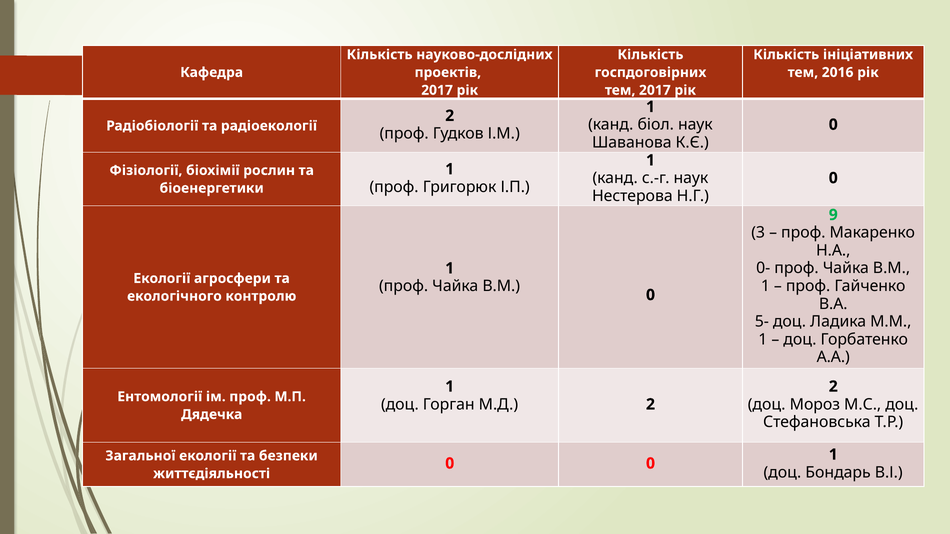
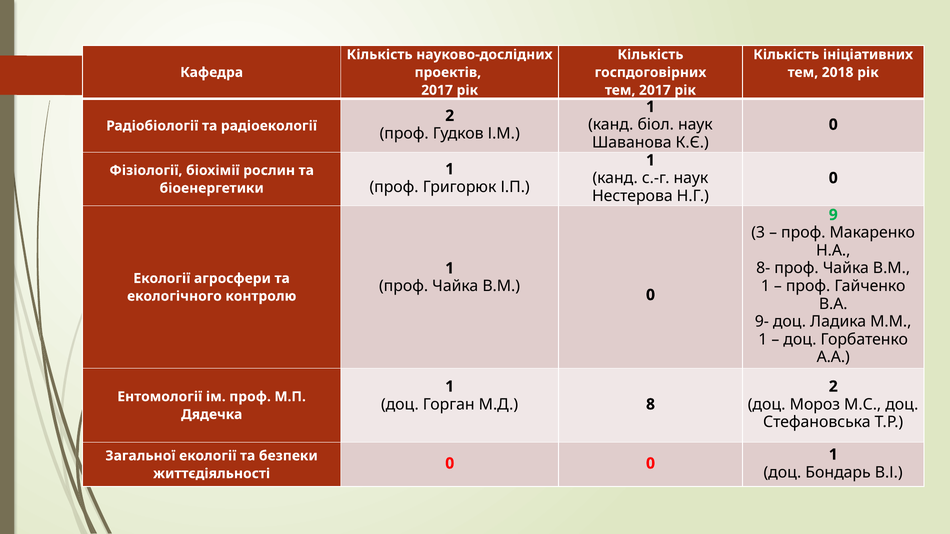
2016: 2016 -> 2018 (838, 72)
0-: 0- -> 8- (763, 268)
5-: 5- -> 9- (762, 322)
М.Д 2: 2 -> 8 (651, 405)
